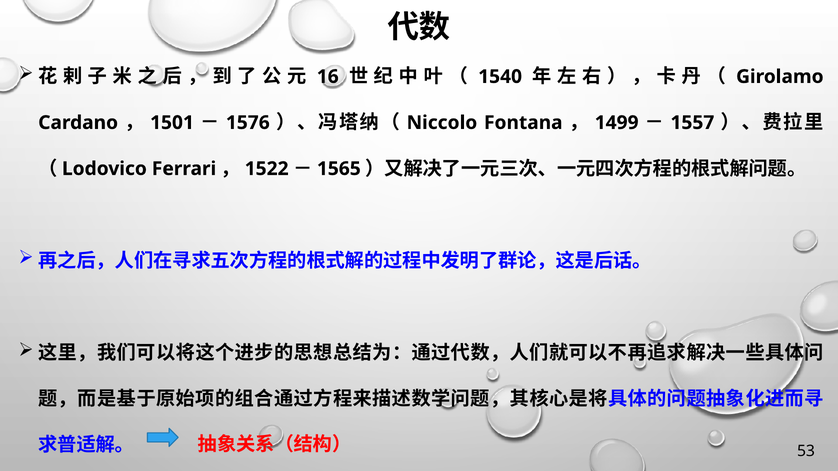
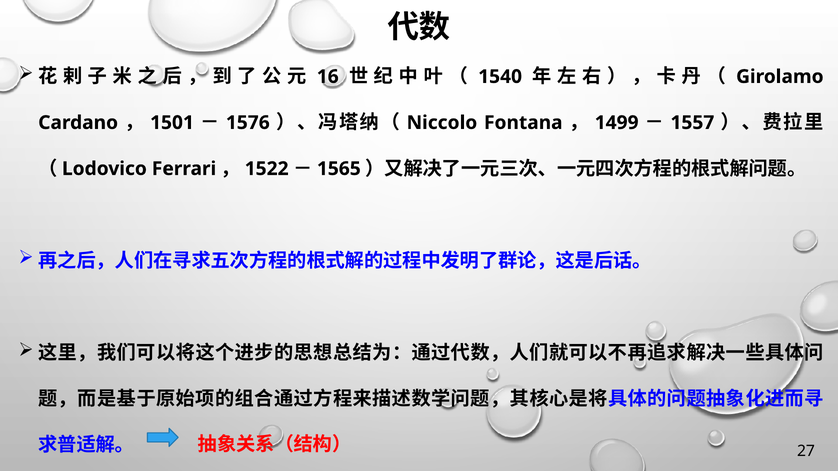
53: 53 -> 27 (806, 451)
